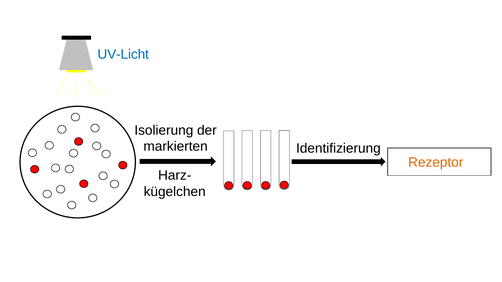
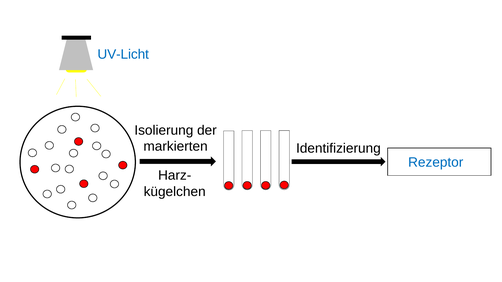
Rezeptor colour: orange -> blue (436, 163)
